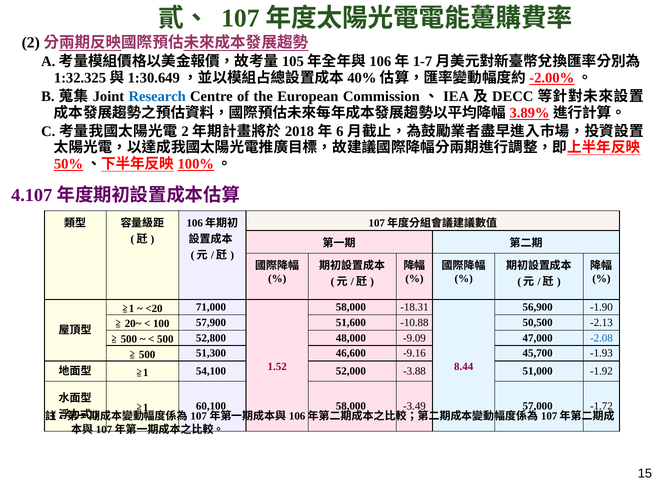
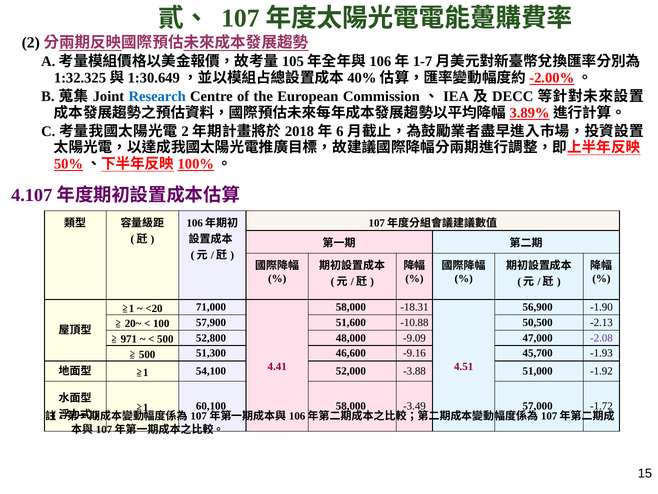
500: 500 -> 971 (129, 339)
-2.08 colour: blue -> purple (601, 338)
1.52: 1.52 -> 4.41 (277, 366)
8.44: 8.44 -> 4.51 (464, 366)
